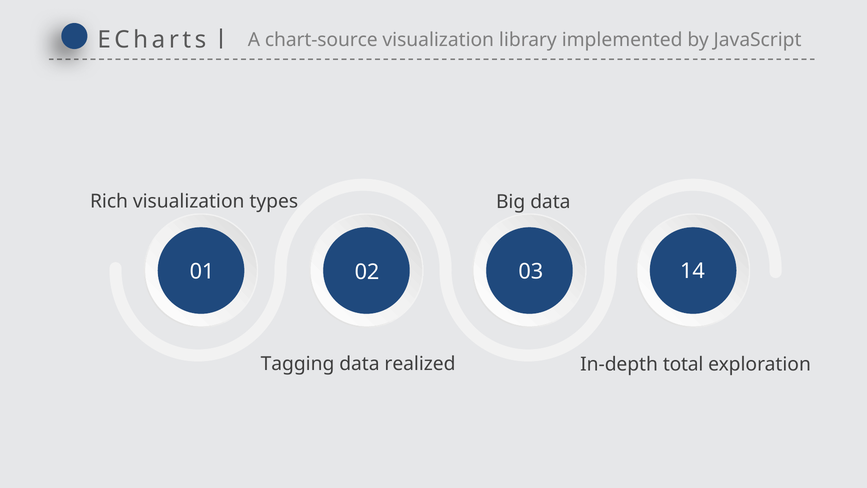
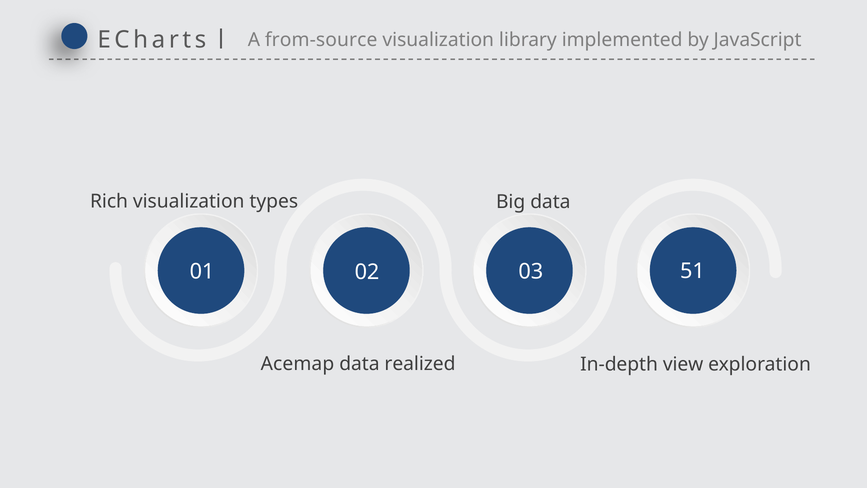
chart-source: chart-source -> from-source (321, 40)
14: 14 -> 51 (692, 271)
Tagging: Tagging -> Acemap (297, 364)
total: total -> view (683, 364)
